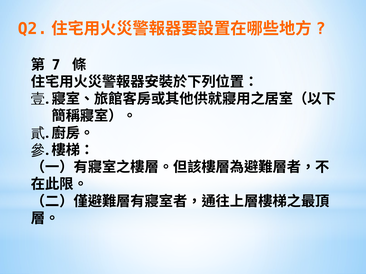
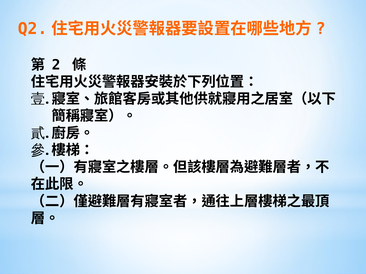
7: 7 -> 2 (56, 65)
